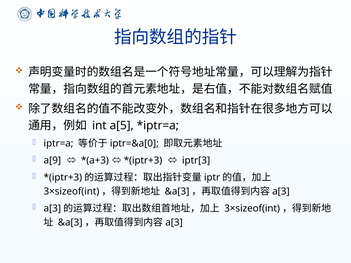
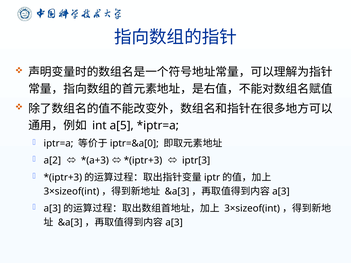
a[9: a[9 -> a[2 (52, 161)
